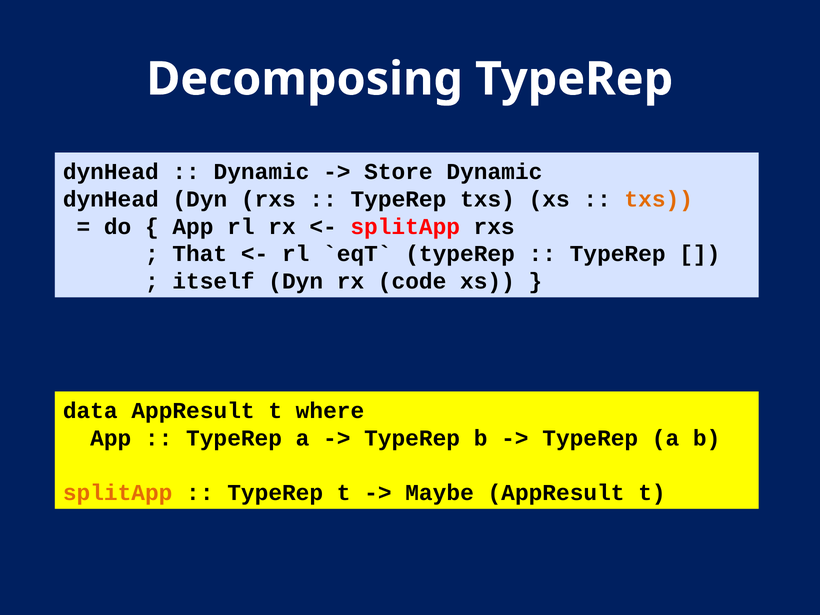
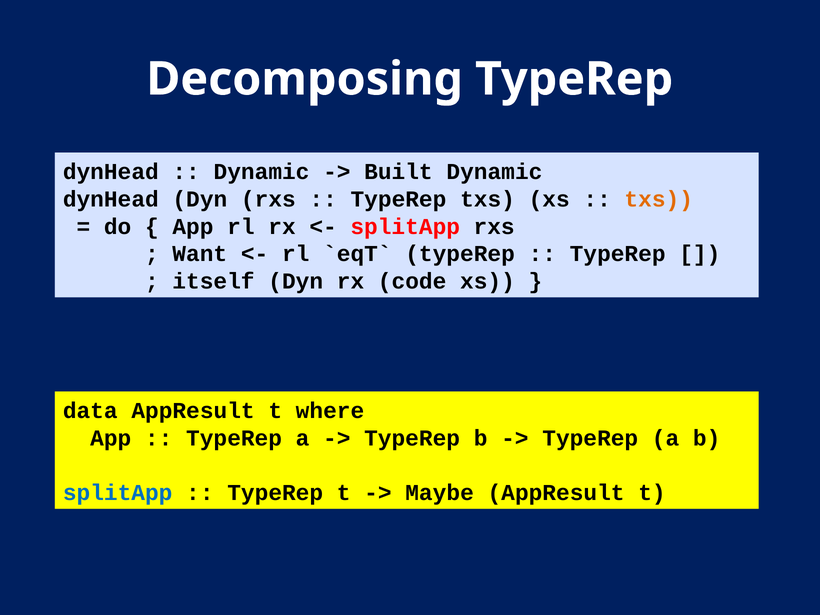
Store: Store -> Built (398, 172)
That: That -> Want (200, 254)
splitApp colour: orange -> blue (118, 493)
